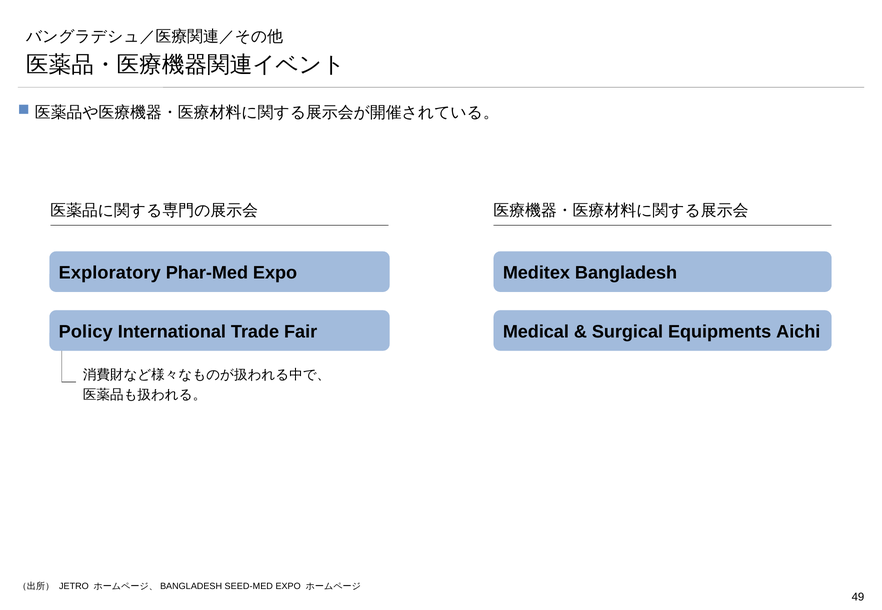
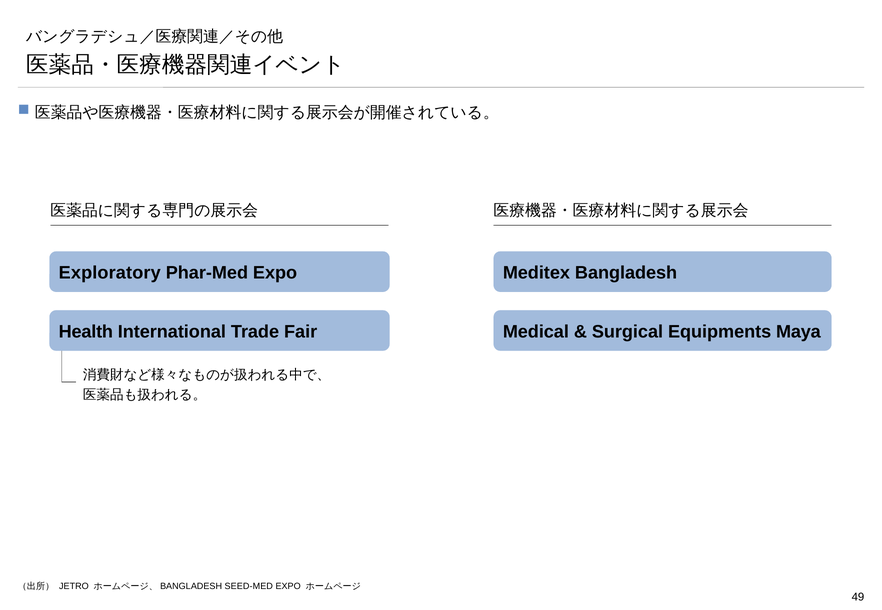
Policy: Policy -> Health (86, 332)
Aichi: Aichi -> Maya (798, 332)
